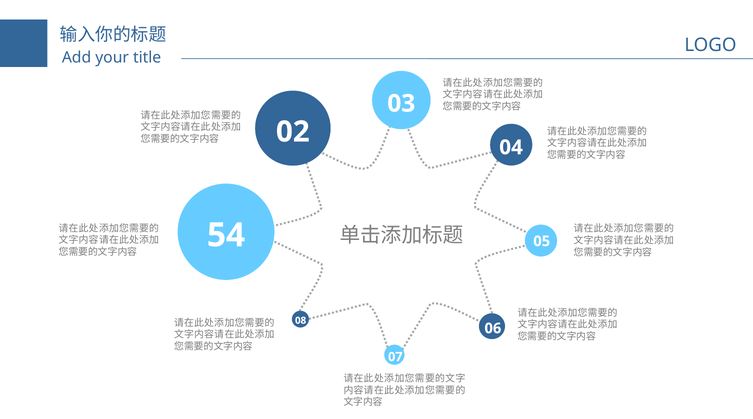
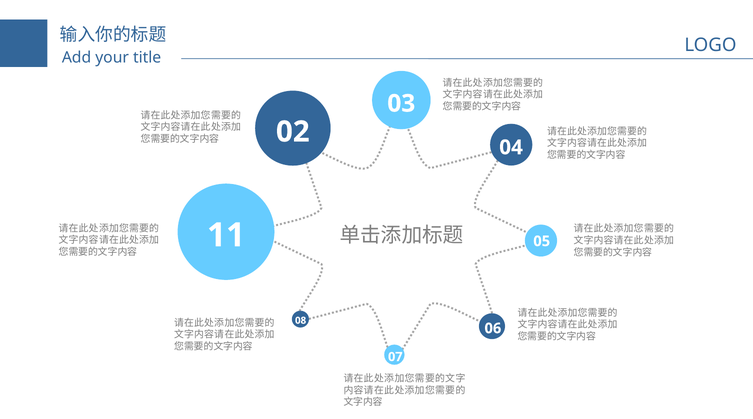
54: 54 -> 11 (226, 235)
